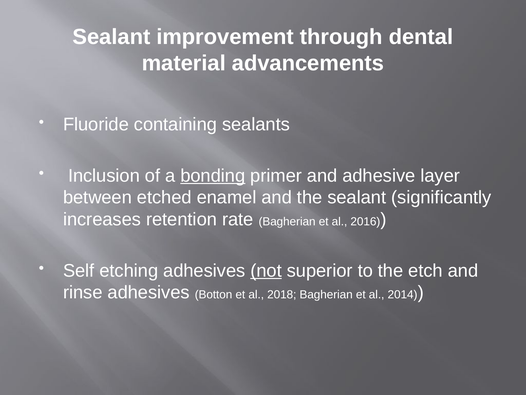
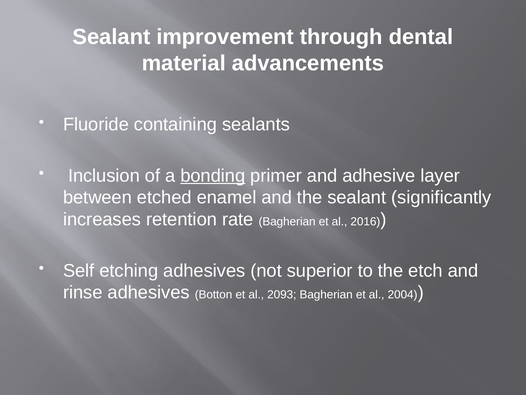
not underline: present -> none (266, 270)
2018: 2018 -> 2093 (282, 294)
2014: 2014 -> 2004 (403, 294)
